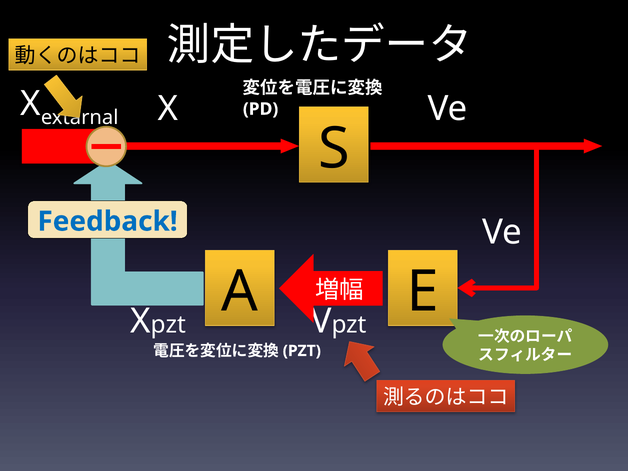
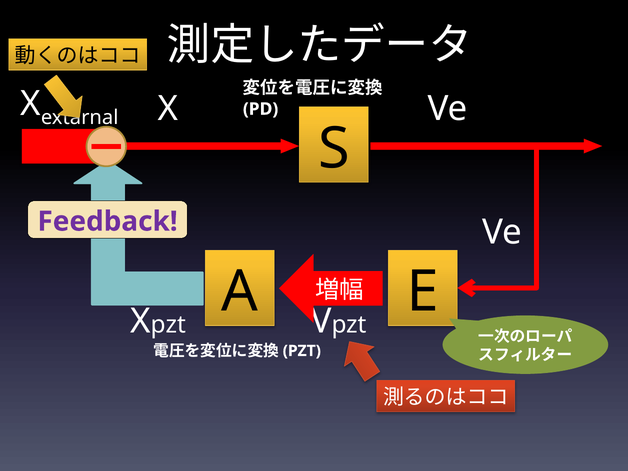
Feedback colour: blue -> purple (108, 221)
